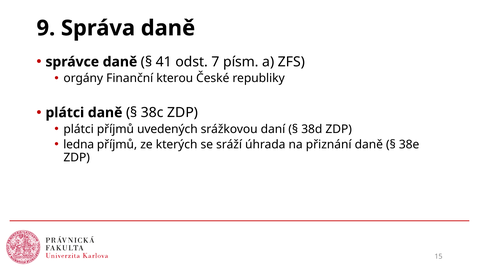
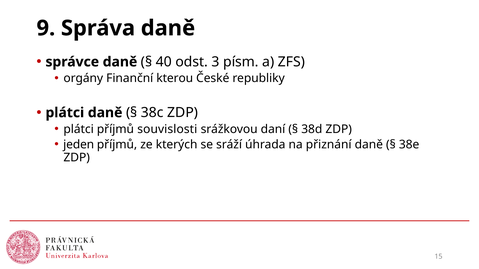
41: 41 -> 40 (164, 62)
7: 7 -> 3 (216, 62)
uvedených: uvedených -> souvislosti (167, 129)
ledna: ledna -> jeden (79, 145)
